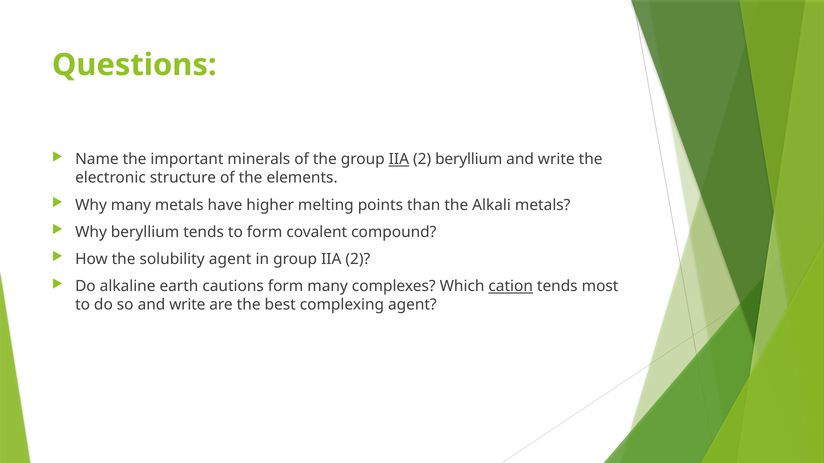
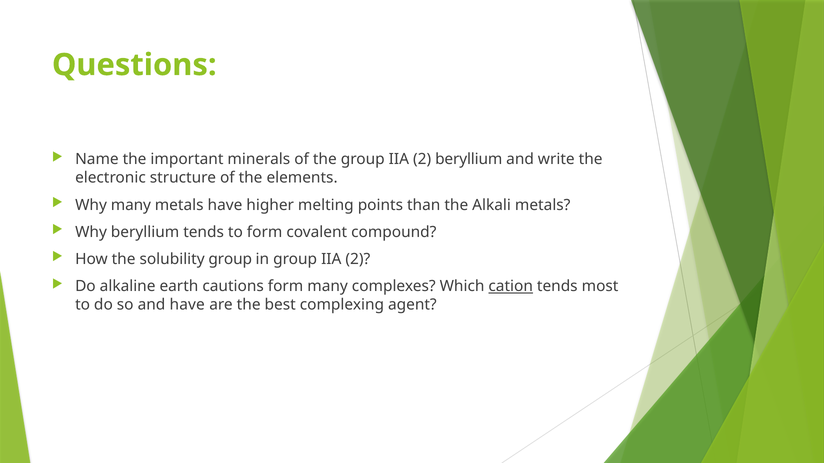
IIA underline: present -> none (399, 159)
solubility agent: agent -> group (230, 259)
so and write: write -> have (187, 305)
